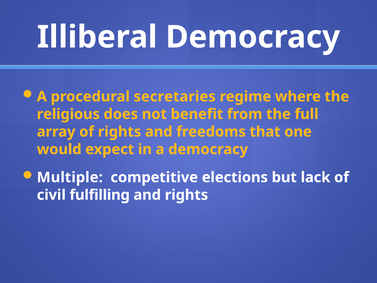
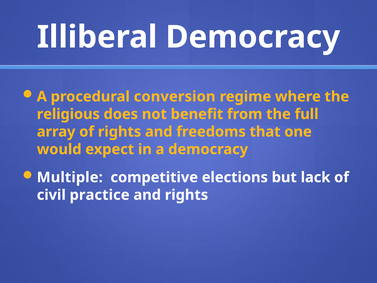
secretaries: secretaries -> conversion (175, 97)
fulfilling: fulfilling -> practice (100, 195)
